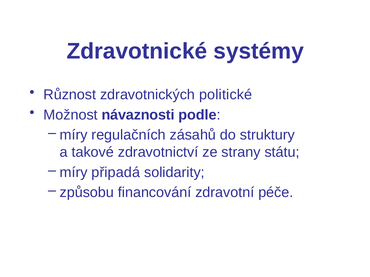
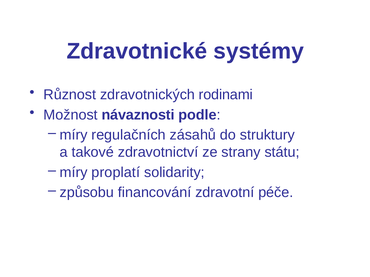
politické: politické -> rodinami (226, 95)
připadá: připadá -> proplatí (116, 173)
